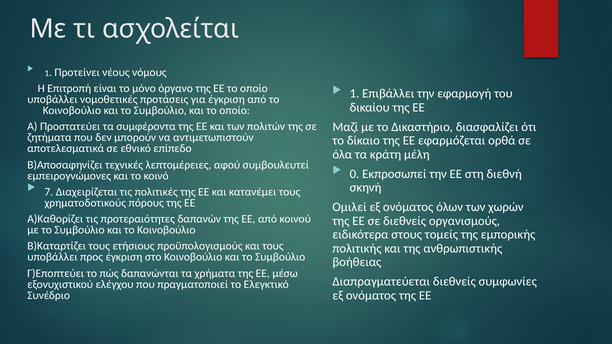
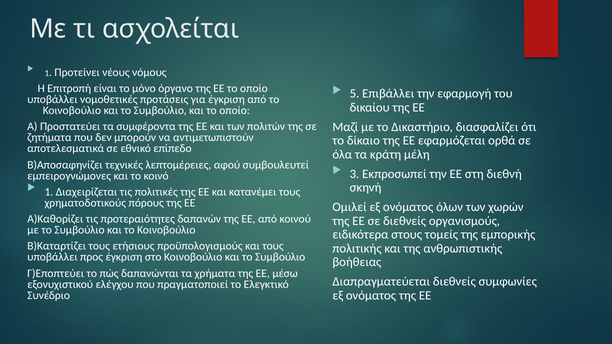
1: 1 -> 5 (355, 94)
0: 0 -> 3 (355, 174)
7: 7 -> 1 (49, 192)
